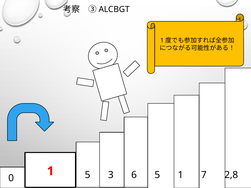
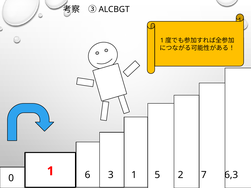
0 5: 5 -> 6 (88, 175)
3 6: 6 -> 1 (134, 175)
5 1: 1 -> 2 (181, 175)
2,8: 2,8 -> 6,3 (231, 175)
